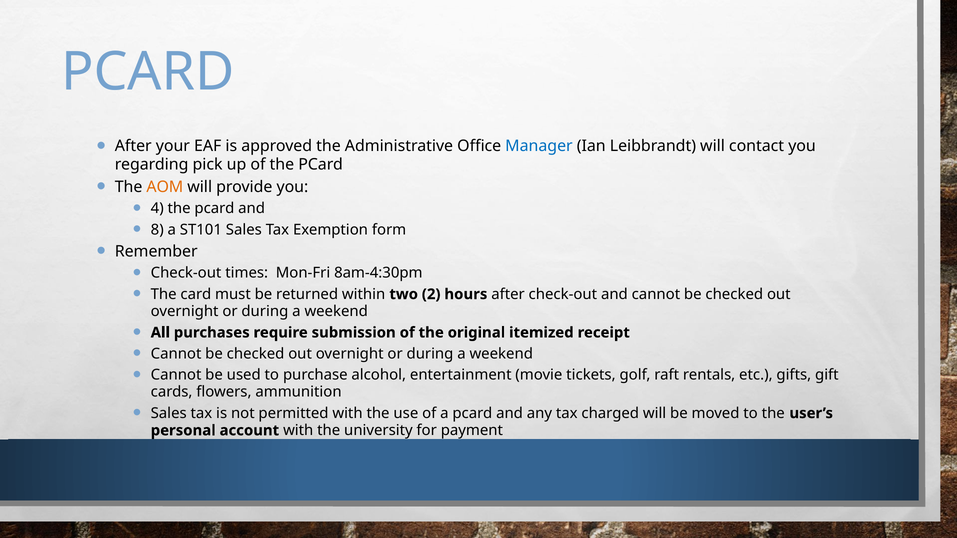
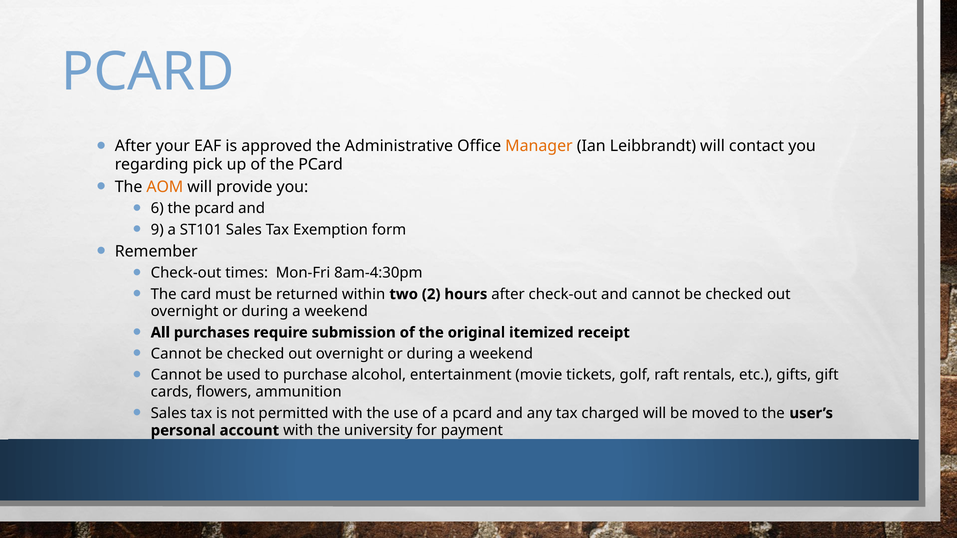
Manager colour: blue -> orange (539, 146)
4: 4 -> 6 (157, 209)
8: 8 -> 9 (157, 230)
